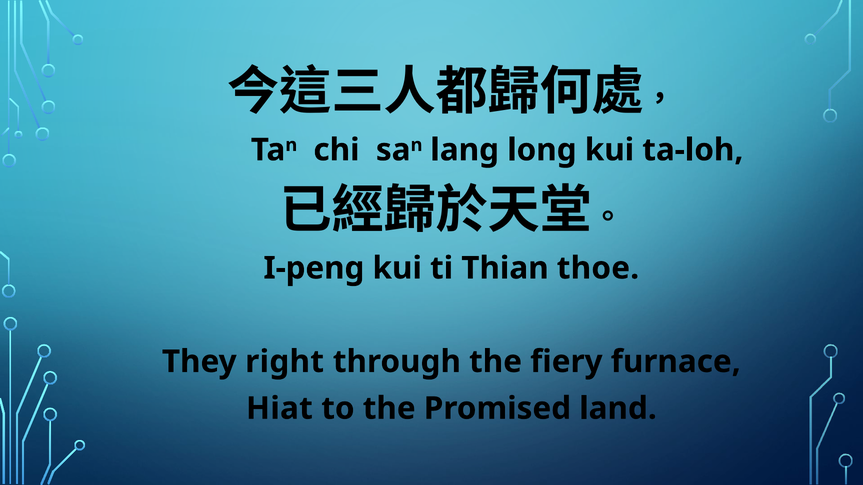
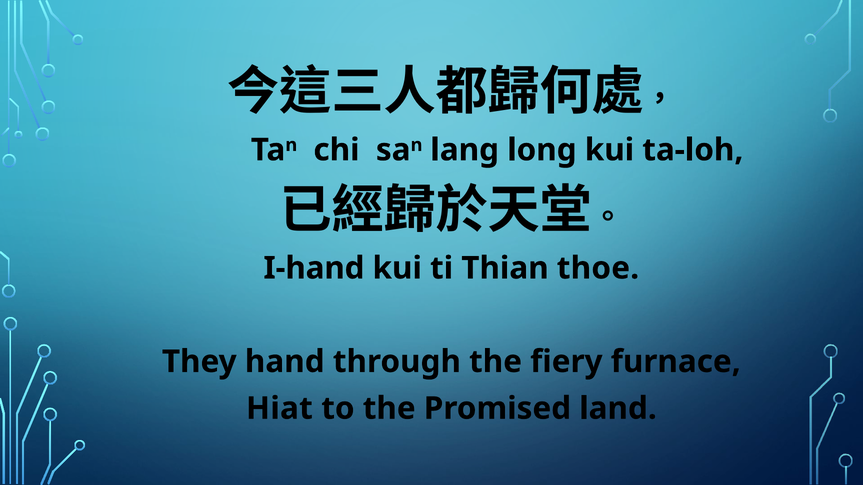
I-peng: I-peng -> I-hand (314, 268)
right: right -> hand (285, 362)
